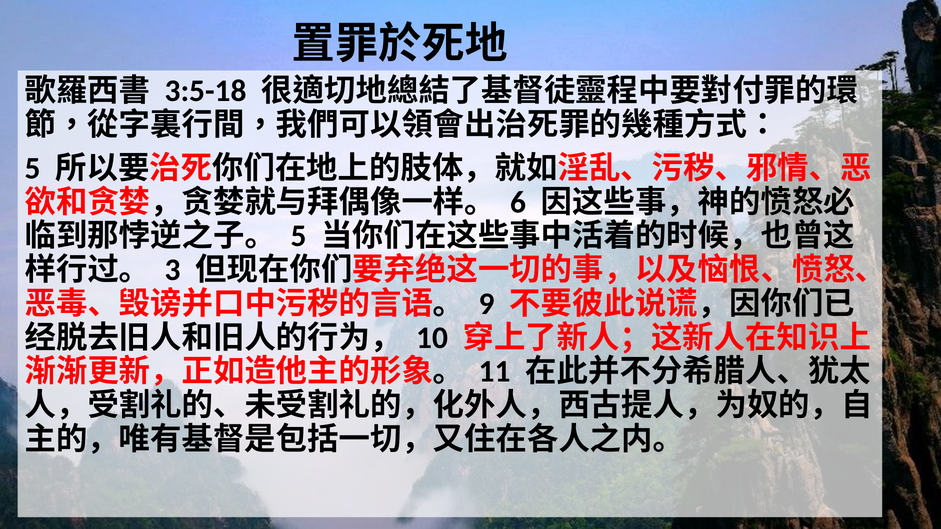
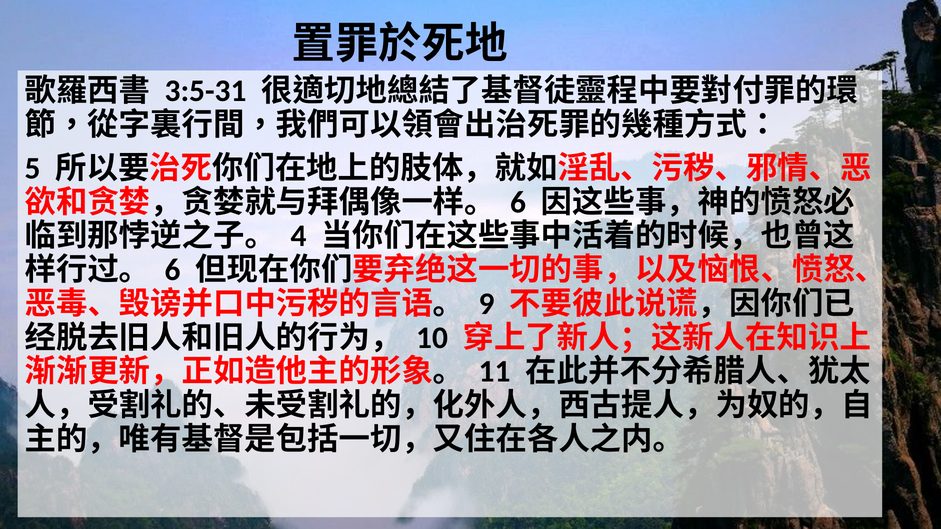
3:5-18: 3:5-18 -> 3:5-31 (206, 91)
5: 5 -> 4 (298, 236)
3: 3 -> 6 (173, 270)
